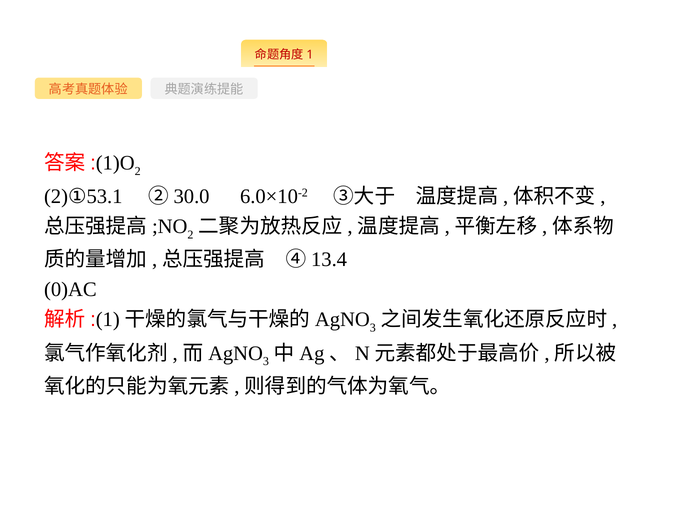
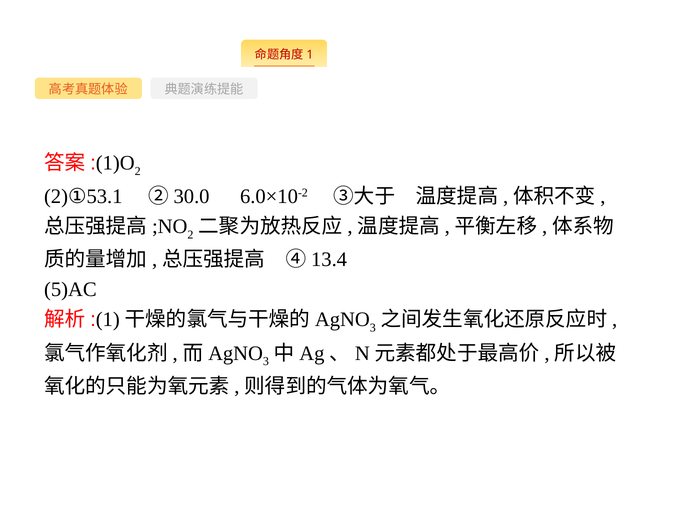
0)AC: 0)AC -> 5)AC (70, 289)
